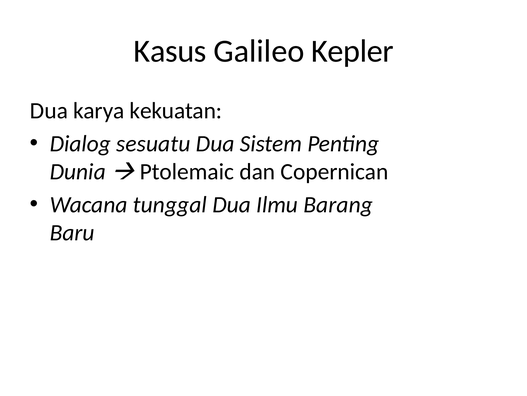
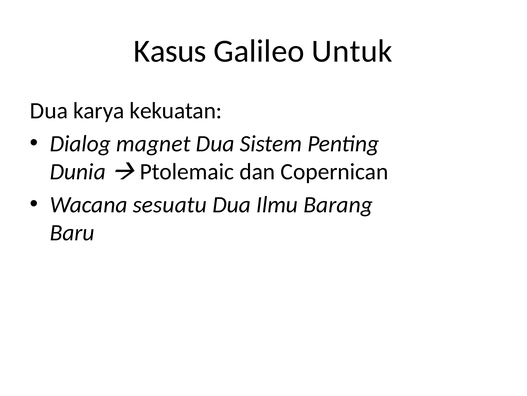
Kepler: Kepler -> Untuk (352, 51)
sesuatu: sesuatu -> magnet (153, 143)
tunggal: tunggal -> sesuatu (170, 204)
